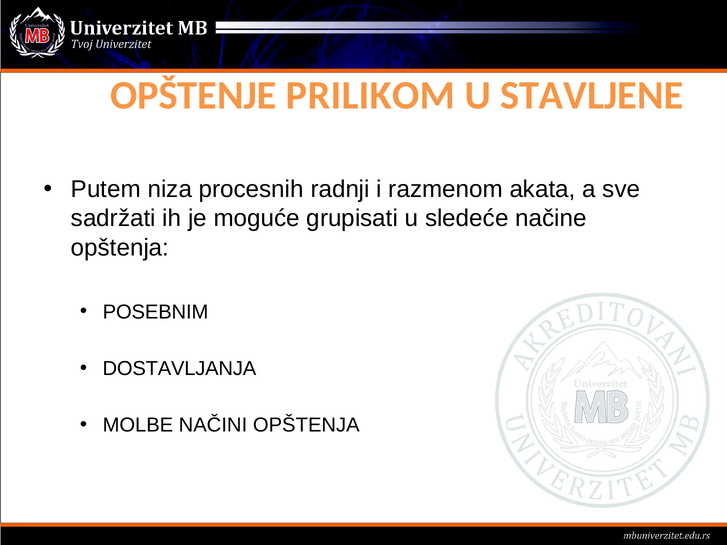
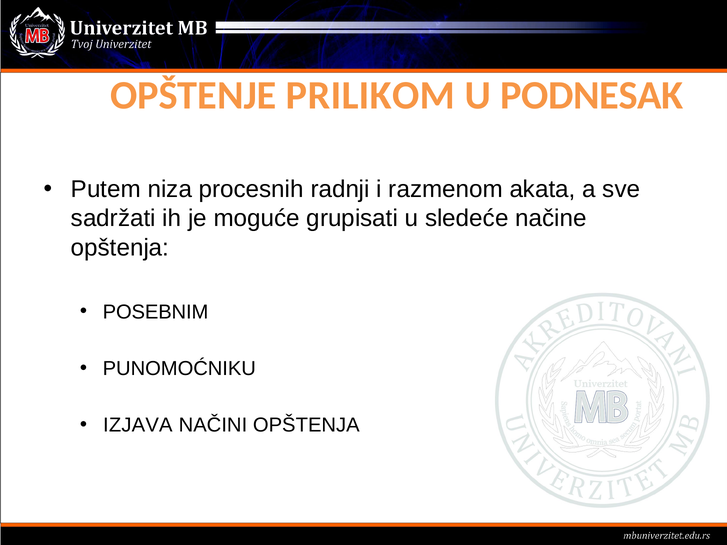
STAVLJENE: STAVLJENE -> PODNESAK (592, 96)
DOSTAVLJANJA: DOSTAVLJANJA -> PUNOMOĆNIKU (179, 369)
MOLBE: MOLBE -> IZJAVA (138, 425)
